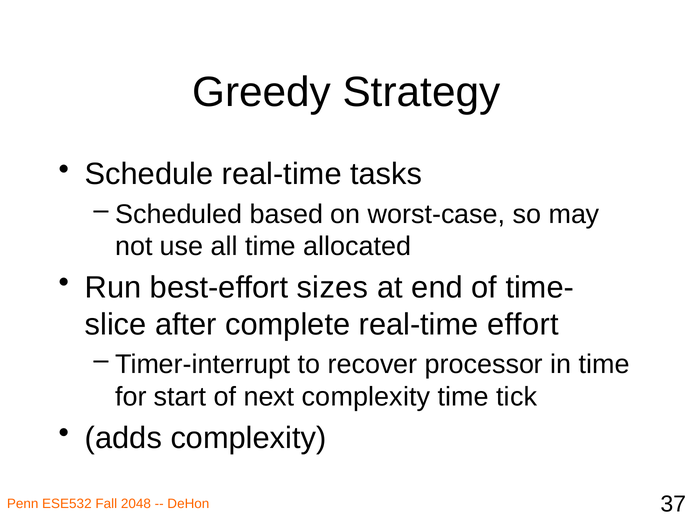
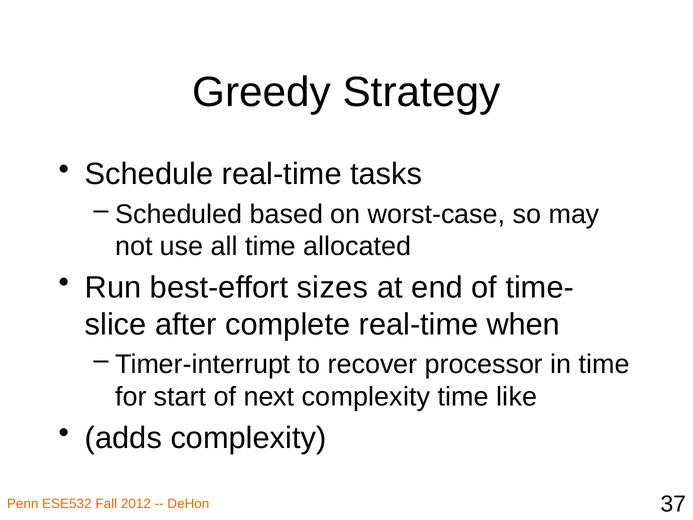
effort: effort -> when (523, 324)
tick: tick -> like (517, 397)
2048: 2048 -> 2012 (136, 503)
